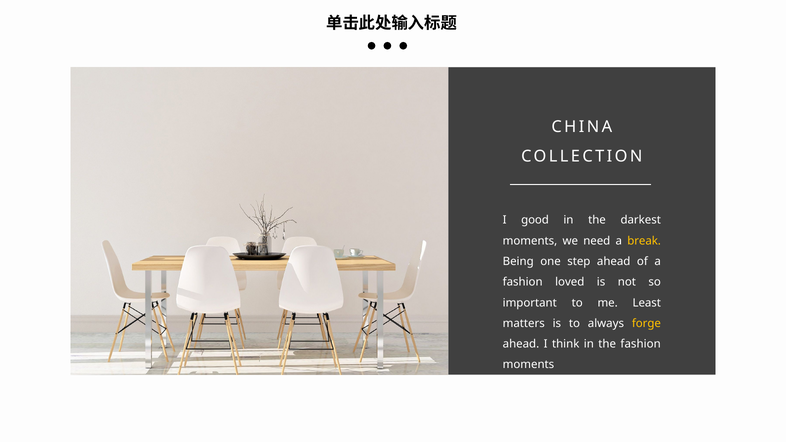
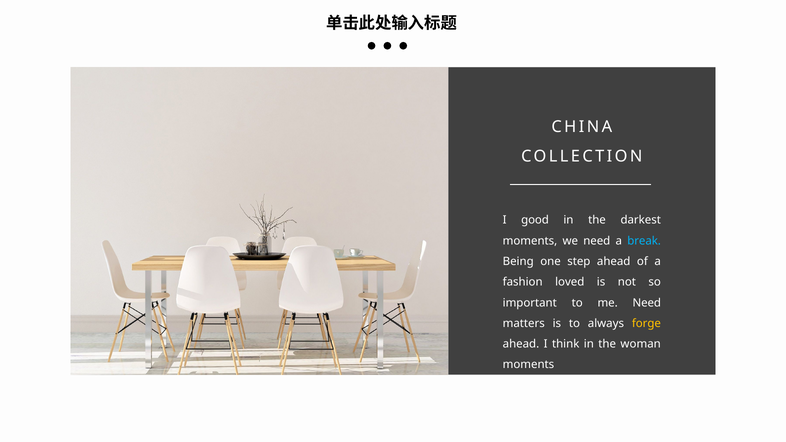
break colour: yellow -> light blue (644, 241)
me Least: Least -> Need (647, 303)
the fashion: fashion -> woman (641, 344)
